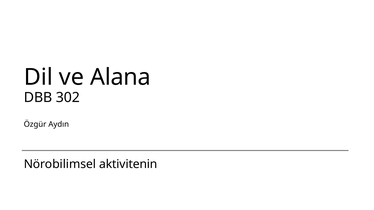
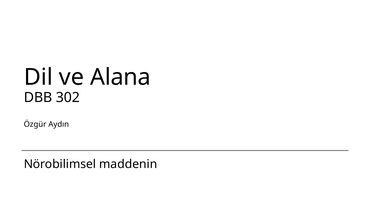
aktivitenin: aktivitenin -> maddenin (128, 164)
